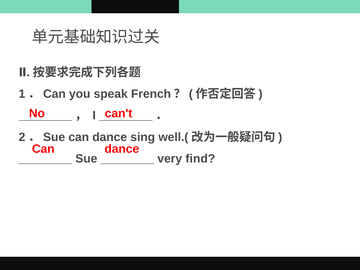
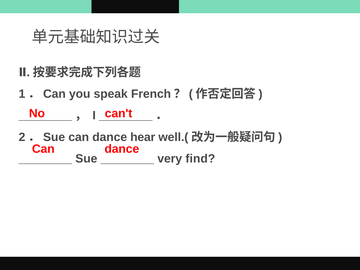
sing: sing -> hear (143, 137)
